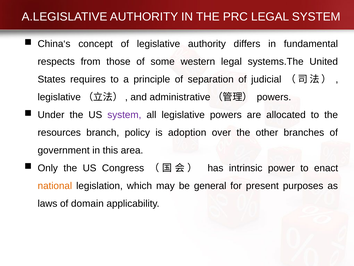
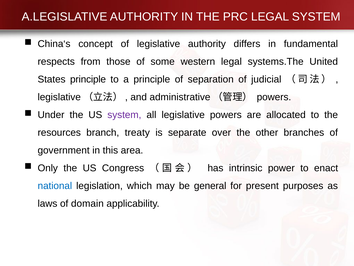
States requires: requires -> principle (88, 79)
policy: policy -> treaty (137, 132)
adoption: adoption -> separate (187, 132)
national colour: orange -> blue (55, 185)
